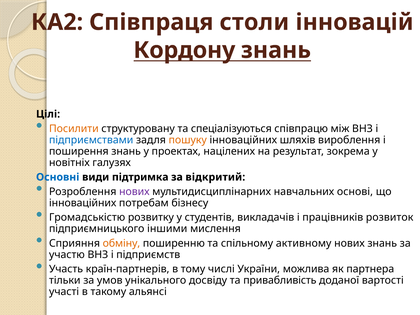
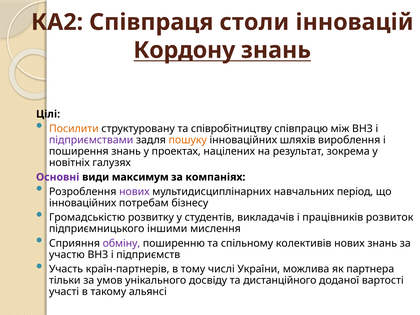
спеціалізуються: спеціалізуються -> співробітництву (231, 129)
підприємствами colour: blue -> purple (91, 140)
Основні colour: blue -> purple (58, 177)
підтримка: підтримка -> максимум (140, 177)
відкритий: відкритий -> компаніях (215, 177)
основі: основі -> період (355, 192)
обміну colour: orange -> purple (121, 243)
активному: активному -> колективів (304, 243)
привабливість: привабливість -> дистанційного (280, 280)
